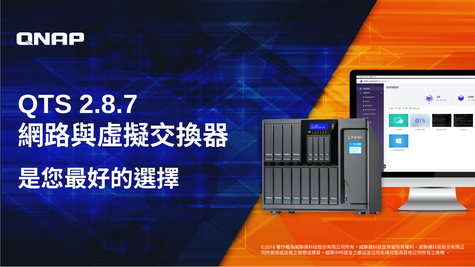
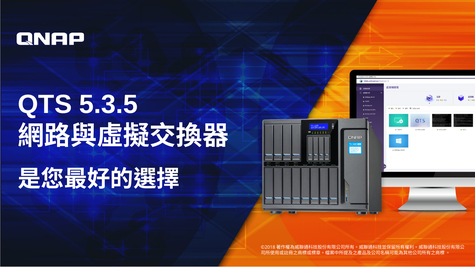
2.8.7: 2.8.7 -> 5.3.5 (109, 105)
